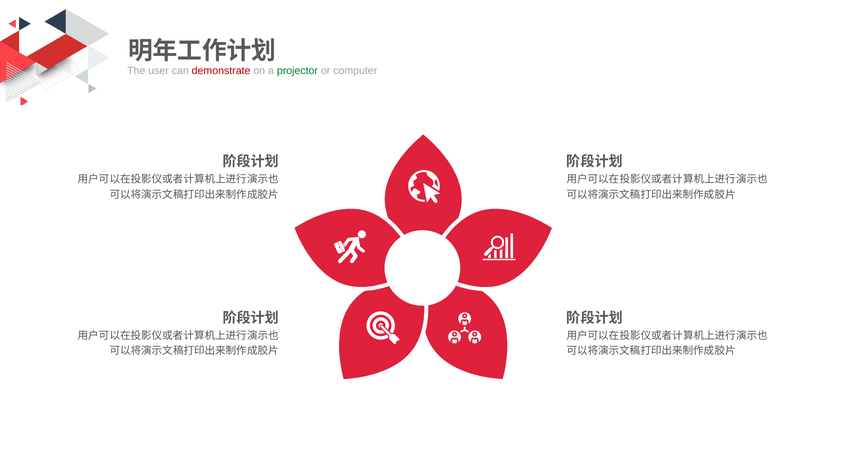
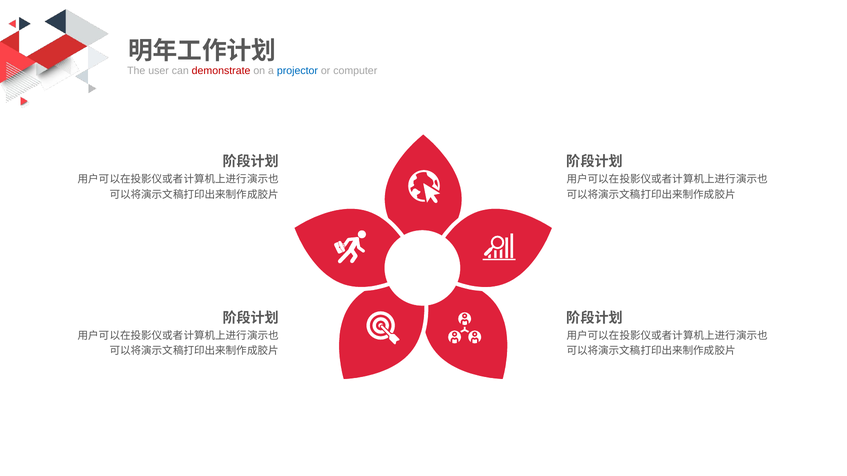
projector colour: green -> blue (297, 71)
